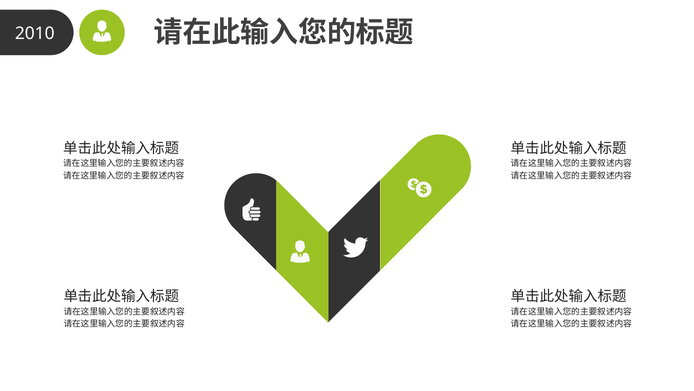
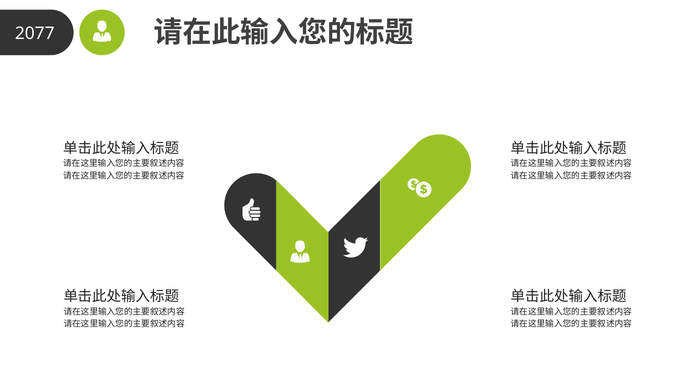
2010: 2010 -> 2077 (35, 34)
